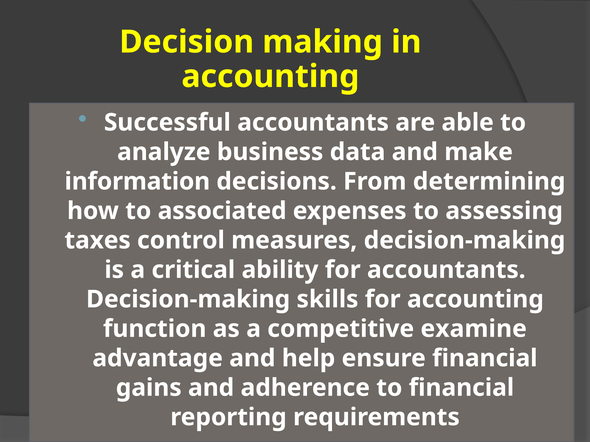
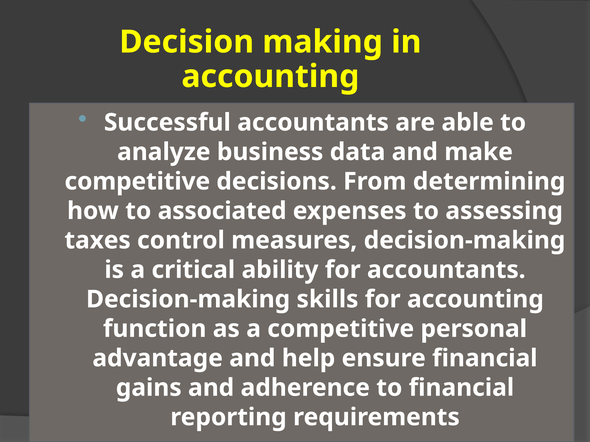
information: information -> competitive (137, 182)
examine: examine -> personal (474, 329)
